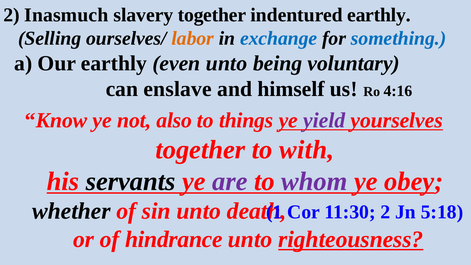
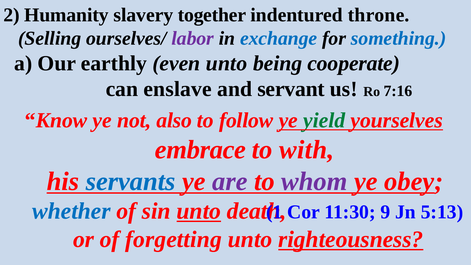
Inasmuch: Inasmuch -> Humanity (66, 15)
indentured earthly: earthly -> throne (379, 15)
labor colour: orange -> purple (193, 38)
voluntary: voluntary -> cooperate (354, 63)
himself: himself -> servant (291, 89)
4:16: 4:16 -> 7:16 (398, 91)
things: things -> follow (246, 120)
yield colour: purple -> green (324, 120)
together: together -> embrace (200, 150)
servants colour: black -> blue (131, 181)
whether colour: black -> blue (71, 211)
unto underline: none -> present (199, 211)
11:30 2: 2 -> 9 (385, 212)
5:18: 5:18 -> 5:13 (442, 212)
hindrance: hindrance -> forgetting (174, 239)
